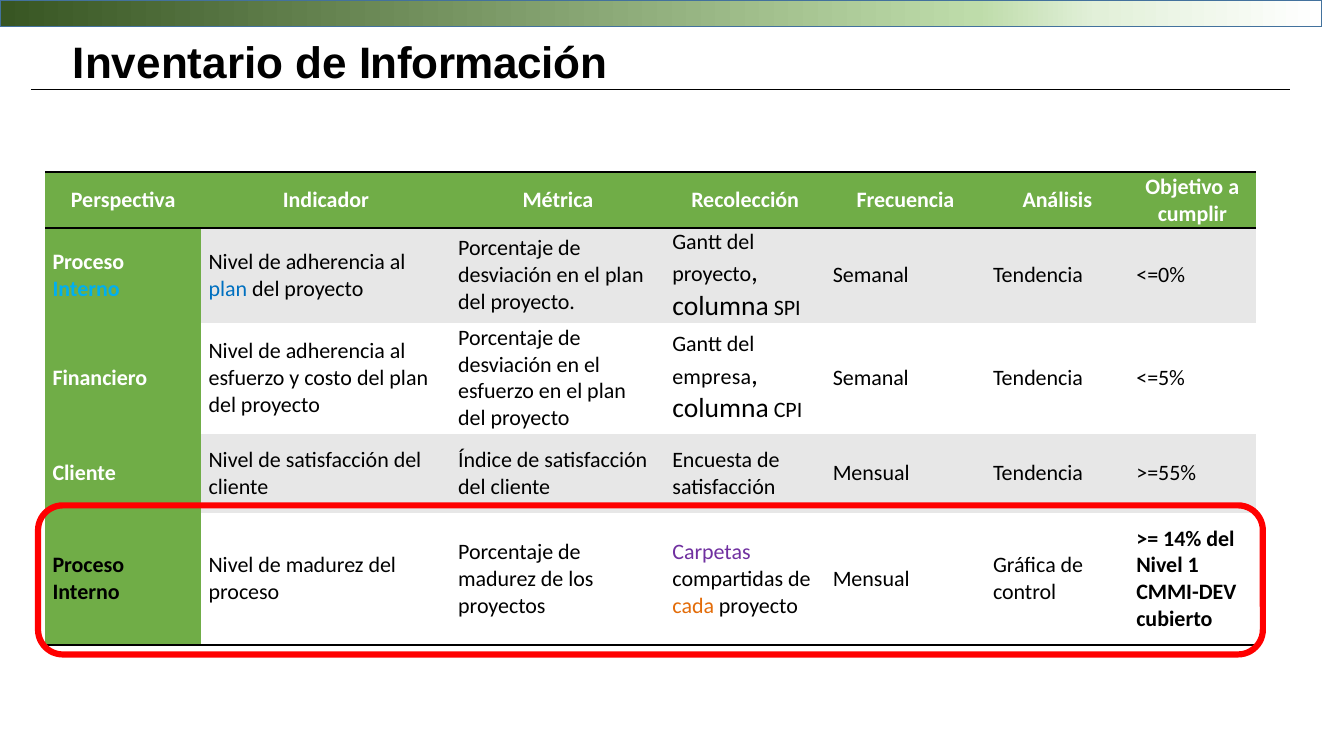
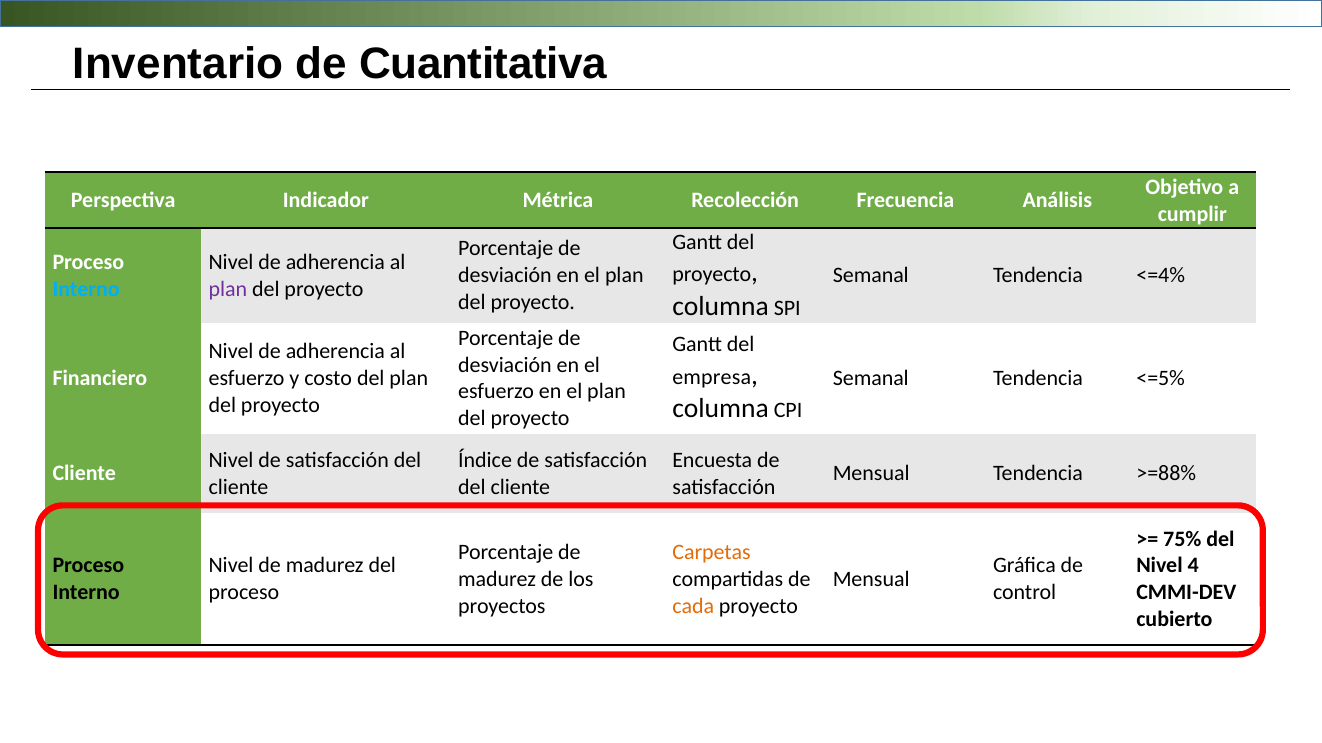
Información: Información -> Cuantitativa (483, 64)
<=0%: <=0% -> <=4% (1161, 276)
plan colour: blue -> purple (228, 289)
>=55%: >=55% -> >=88% (1166, 474)
14%: 14% -> 75% (1182, 539)
Carpetas colour: purple -> orange (712, 553)
1: 1 -> 4 (1193, 566)
